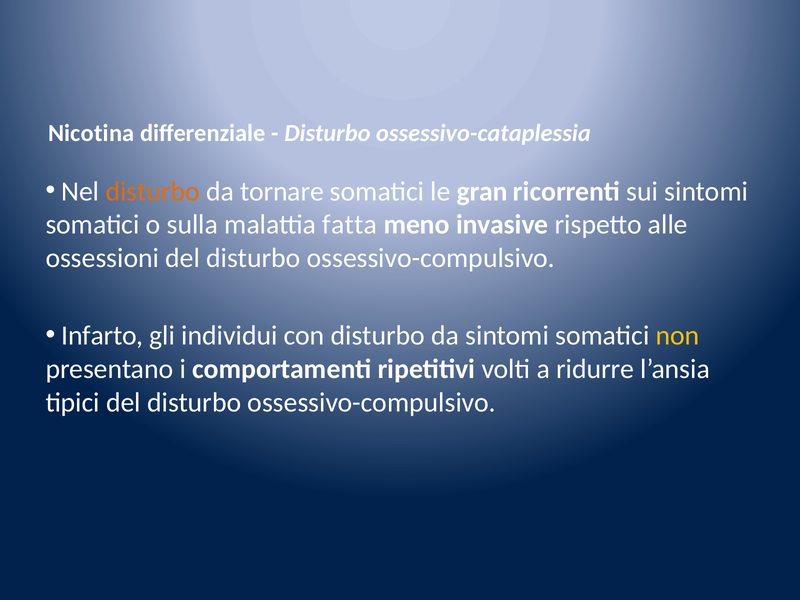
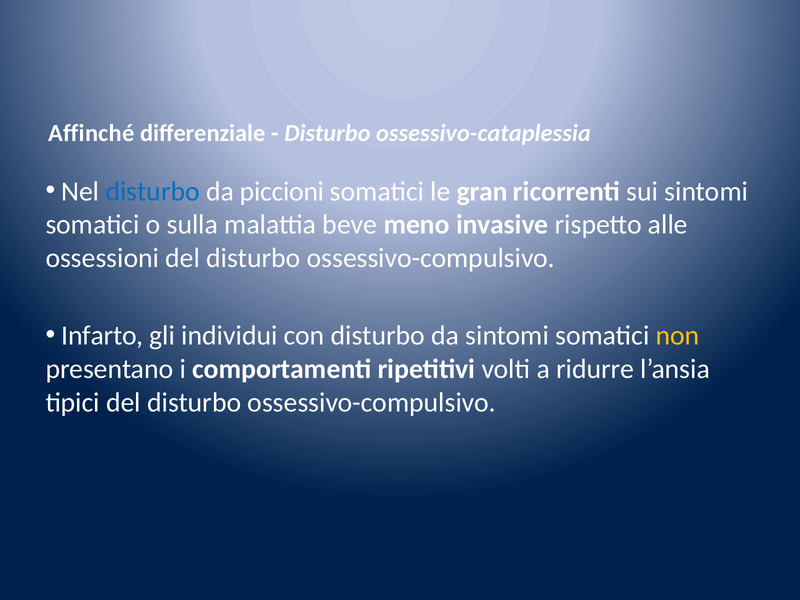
Nicotina: Nicotina -> Affinché (91, 133)
disturbo colour: orange -> blue (153, 191)
tornare: tornare -> piccioni (282, 191)
fatta: fatta -> beve (350, 225)
